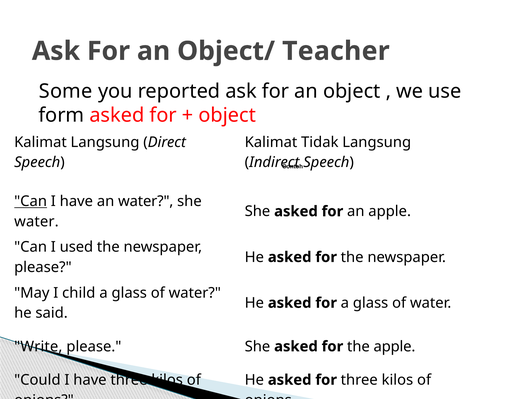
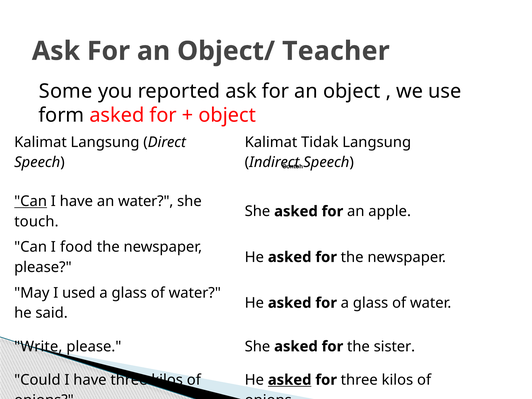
water: water -> touch (36, 221)
used: used -> food (76, 247)
child: child -> used (79, 293)
the apple: apple -> sister (394, 346)
asked underline: none -> present (290, 380)
